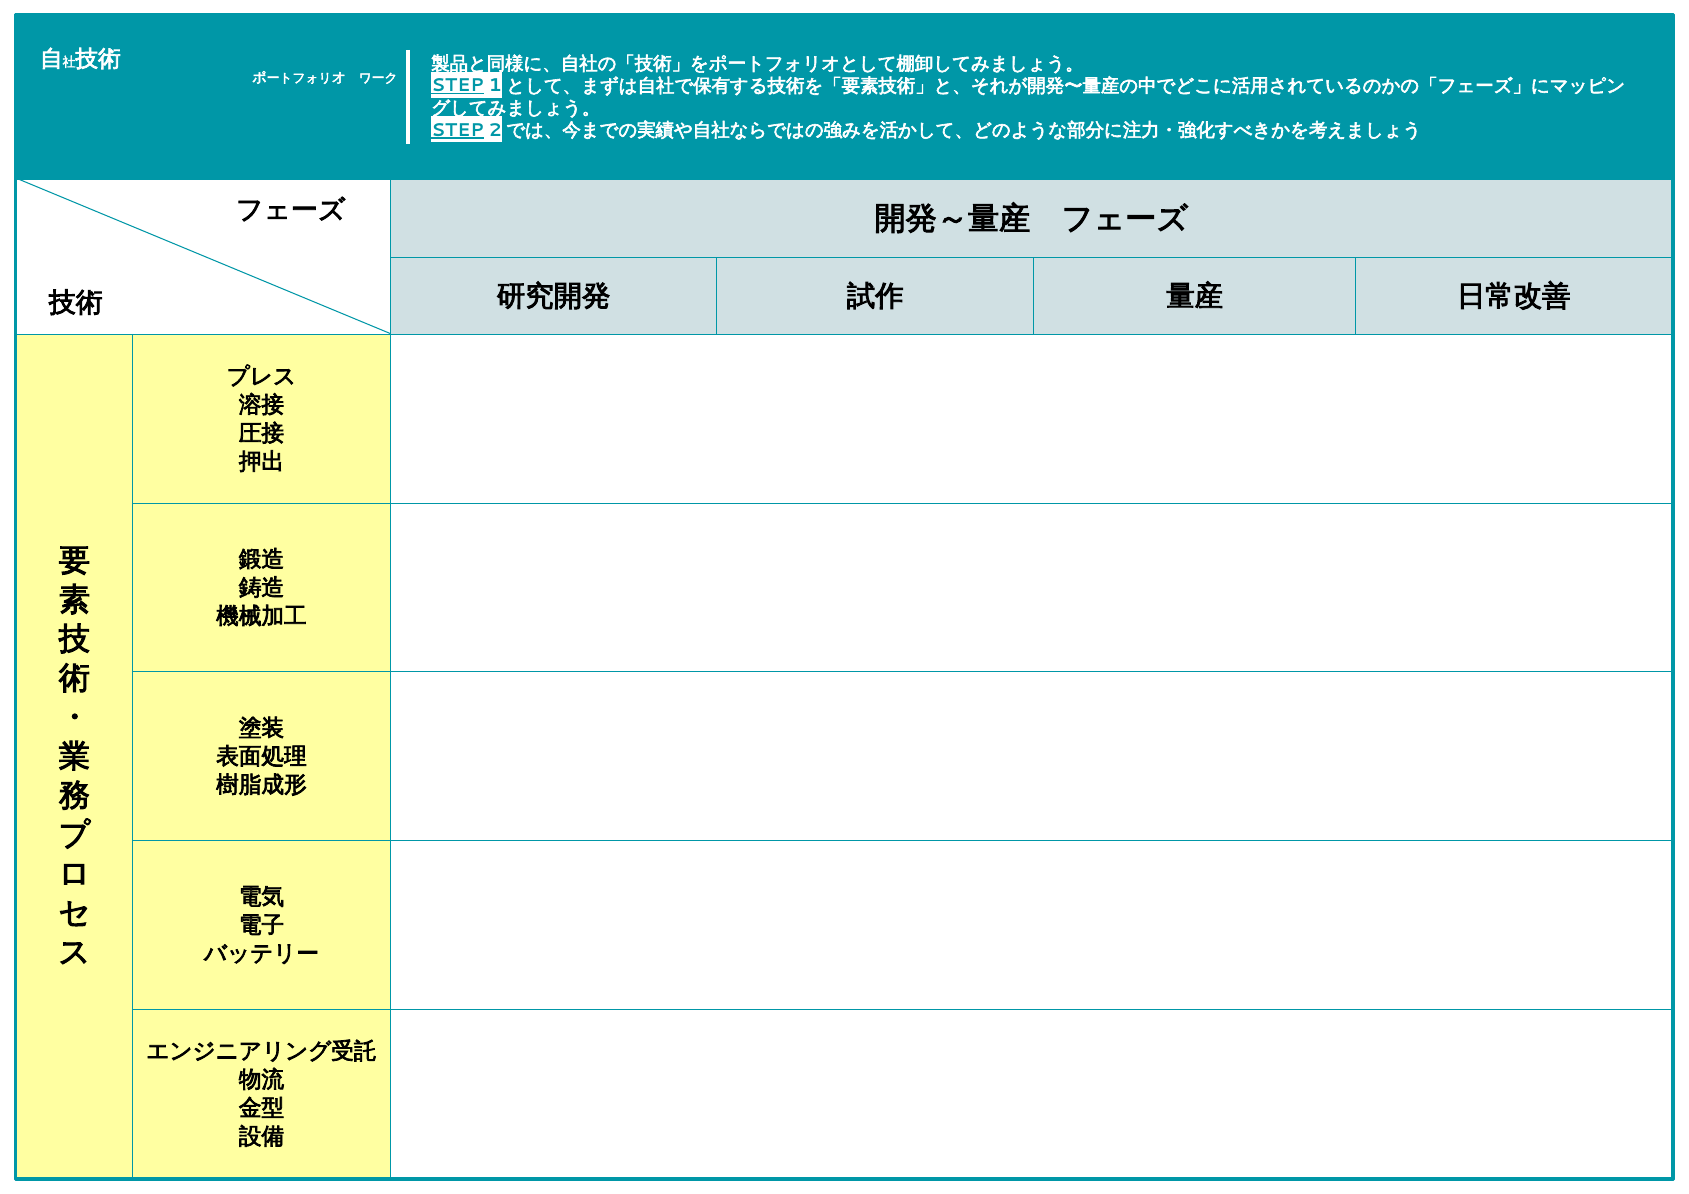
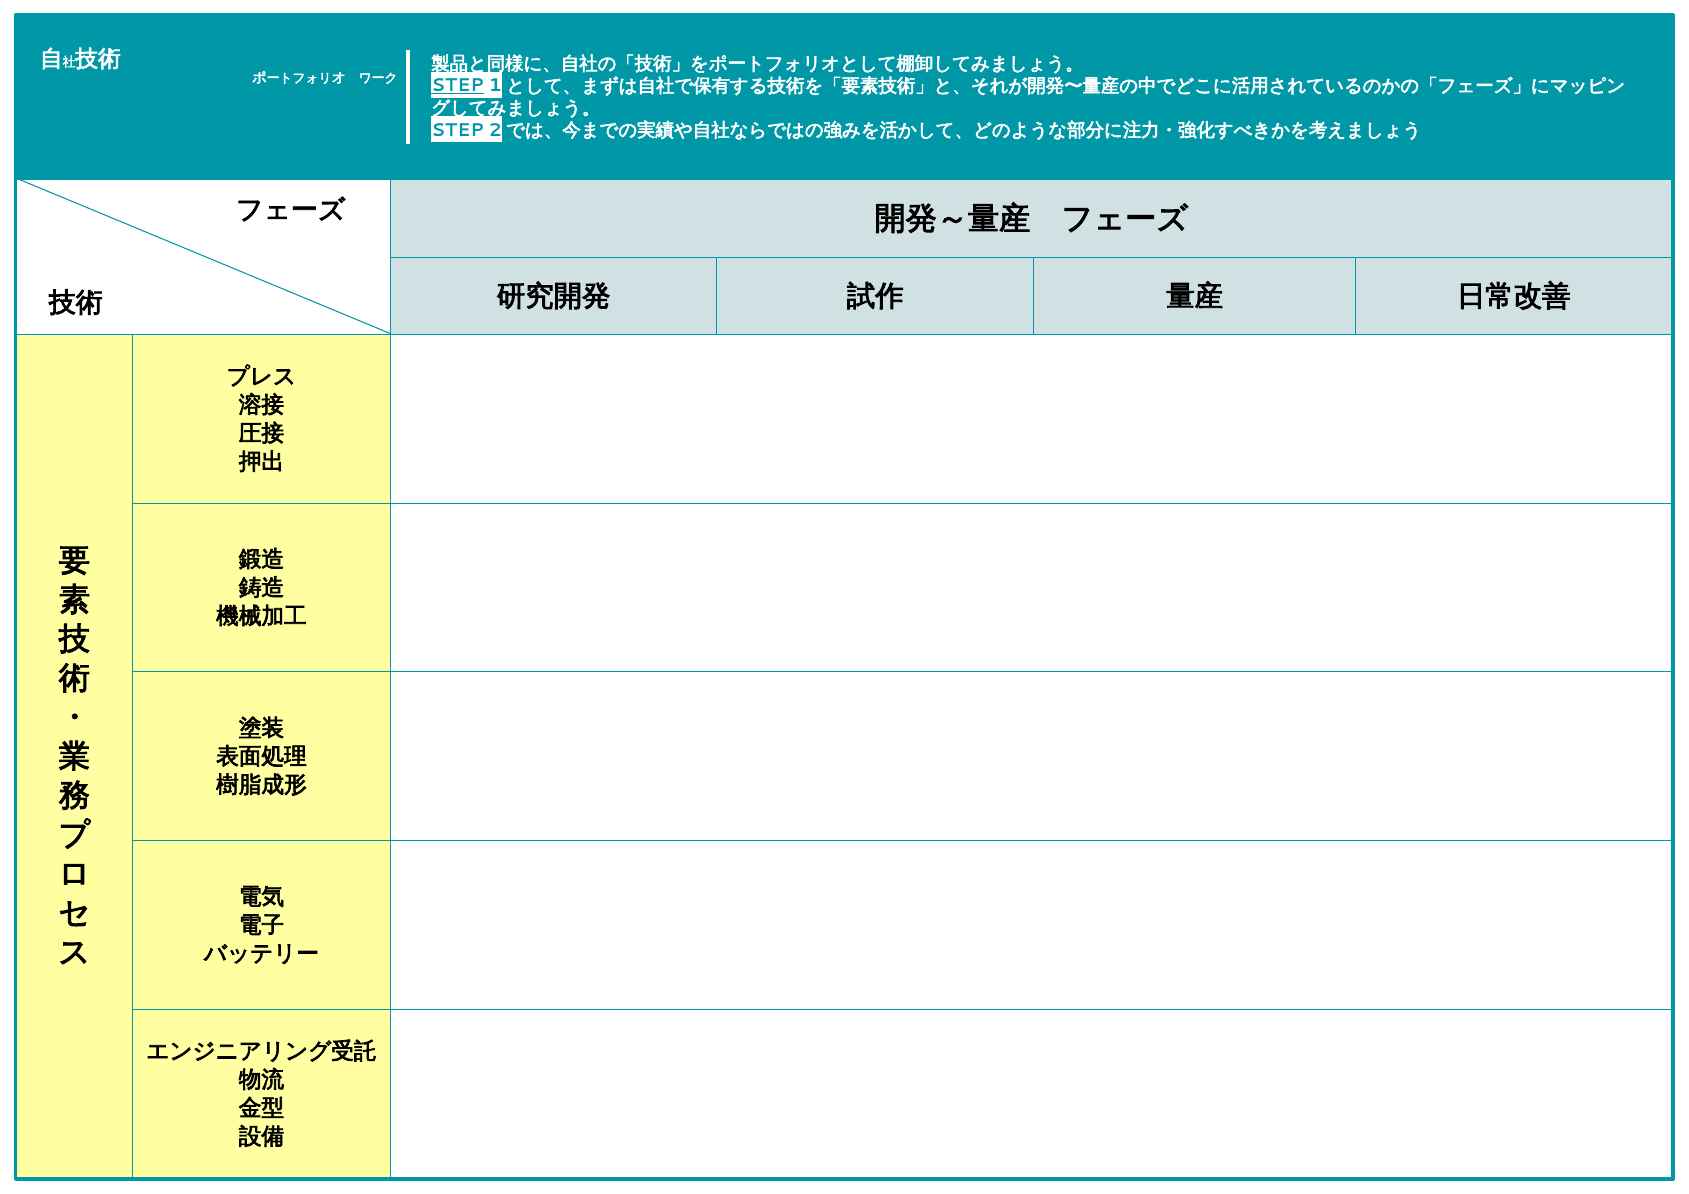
STEP underline: present -> none (458, 130)
